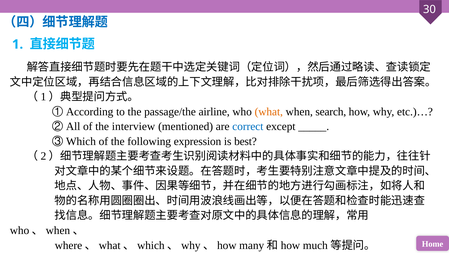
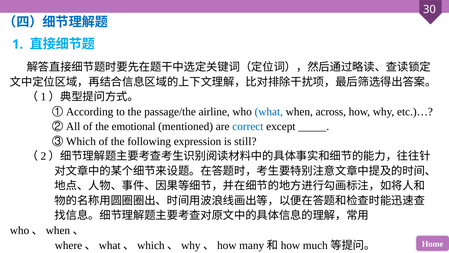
what colour: orange -> blue (269, 112)
search: search -> across (331, 112)
interview: interview -> emotional (134, 126)
best: best -> still (245, 141)
